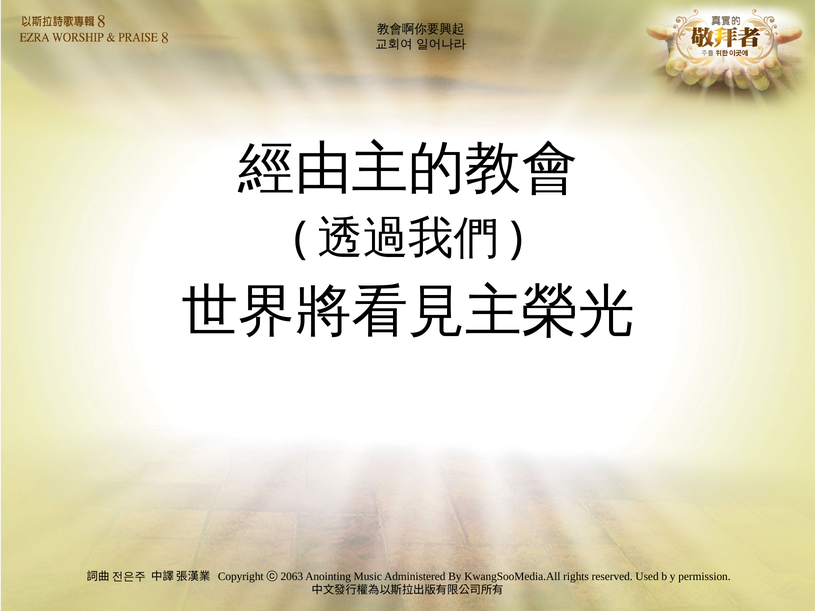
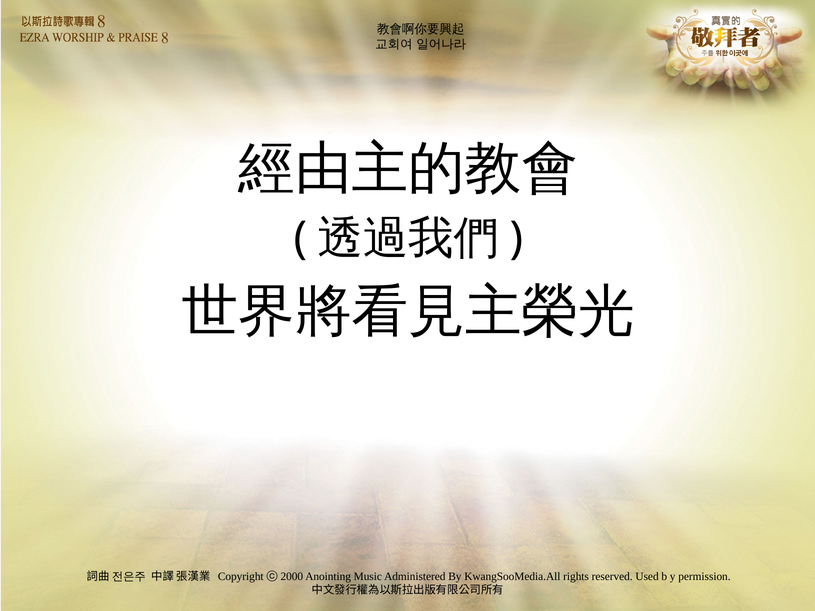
2063: 2063 -> 2000 (292, 577)
